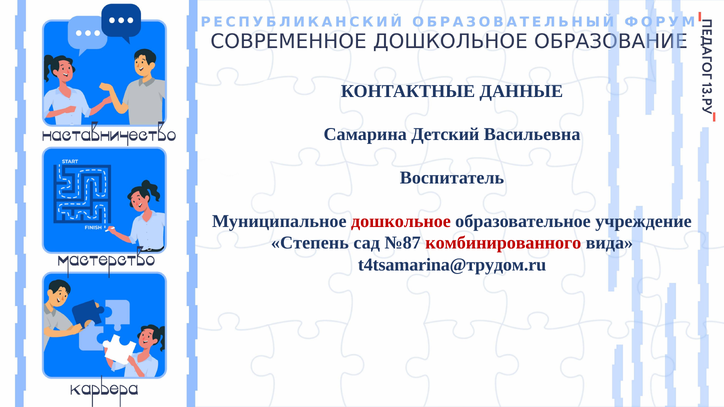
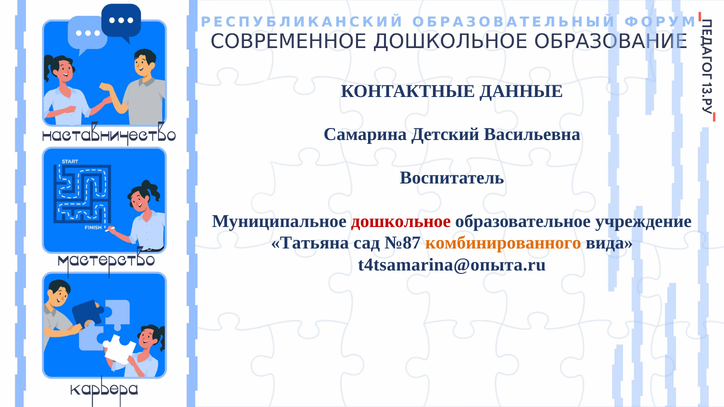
Степень: Степень -> Татьяна (310, 243)
комбинированного colour: red -> orange (503, 243)
t4tsamarina@трудом.ru: t4tsamarina@трудом.ru -> t4tsamarina@опыта.ru (452, 265)
